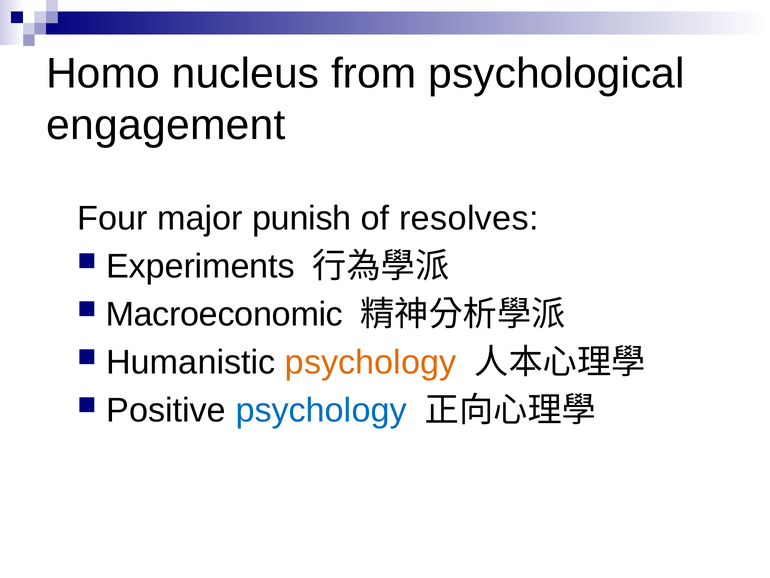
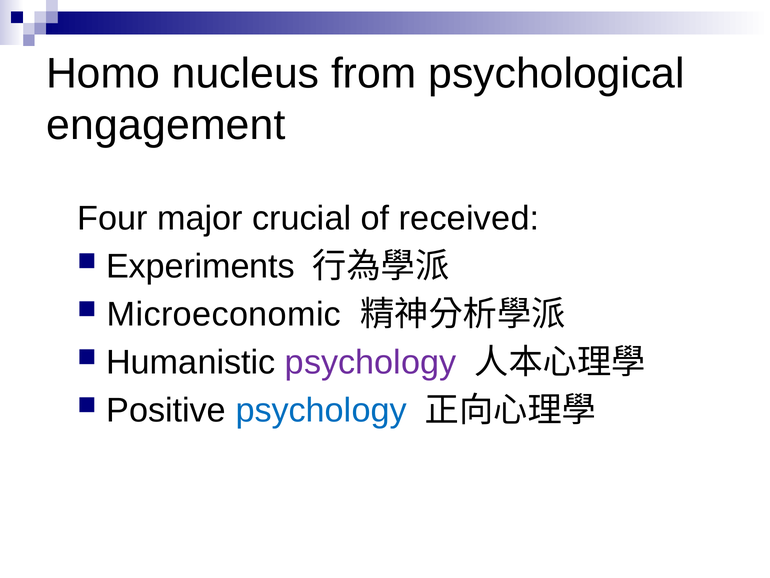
punish: punish -> crucial (302, 218)
resolves: resolves -> received (469, 218)
Macroeconomic: Macroeconomic -> Microeconomic (224, 314)
psychology colour: orange -> purple (371, 362)
